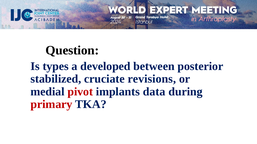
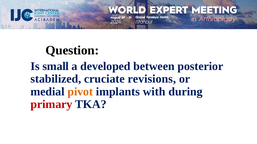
types: types -> small (56, 66)
pivot colour: red -> orange (80, 92)
data: data -> with (154, 92)
